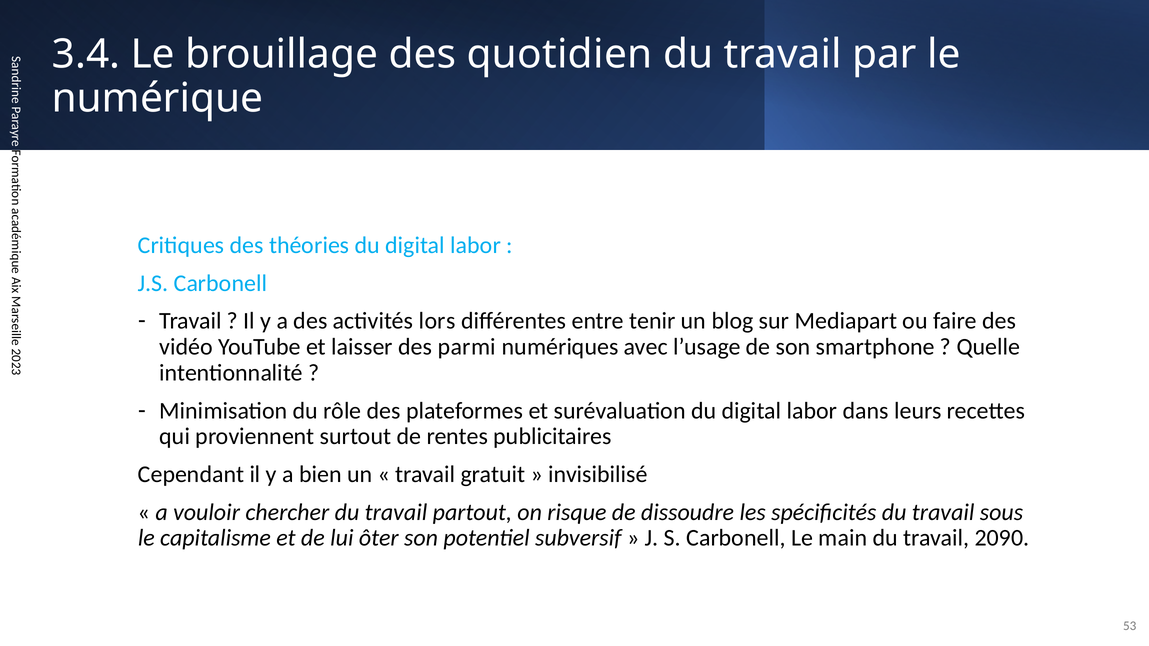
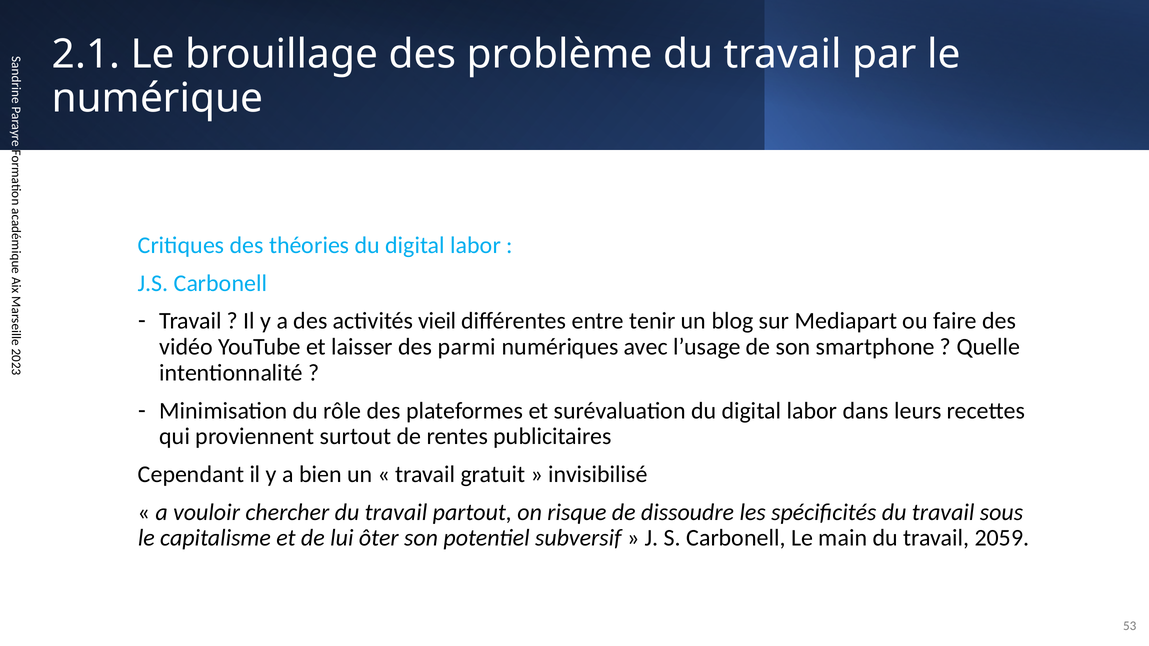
3.4: 3.4 -> 2.1 (86, 54)
quotidien: quotidien -> problème (560, 54)
lors: lors -> vieil (437, 321)
2090: 2090 -> 2059 (1002, 538)
